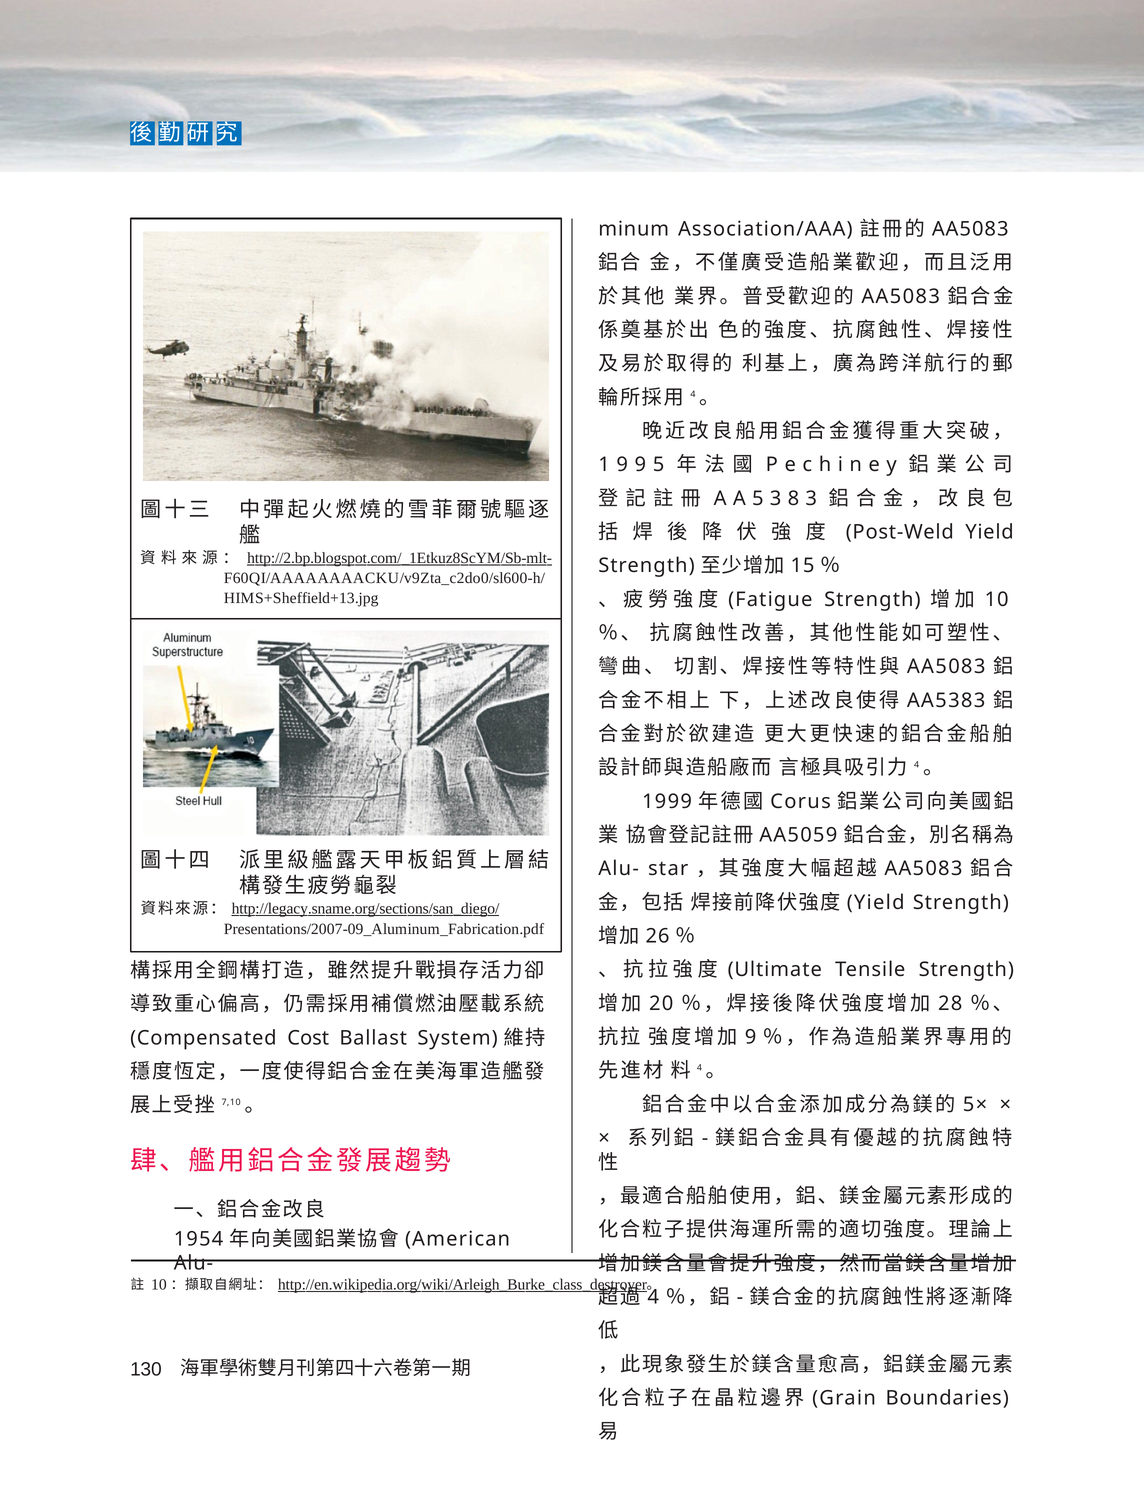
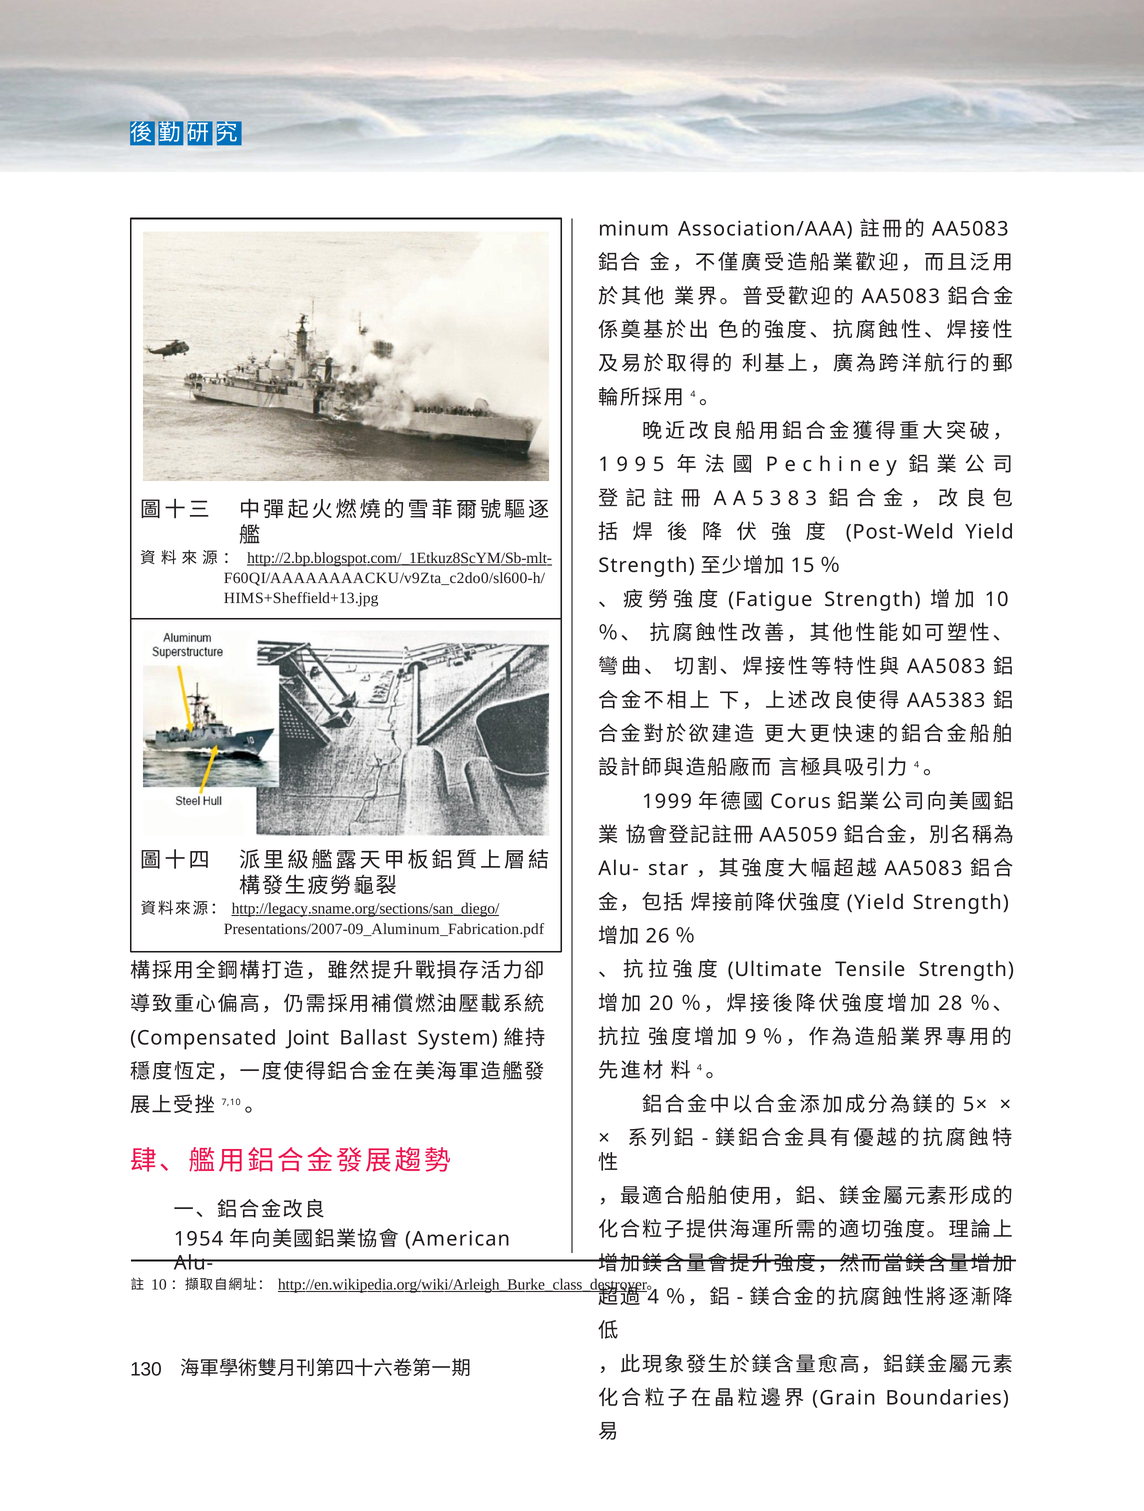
Cost: Cost -> Joint (308, 1038)
